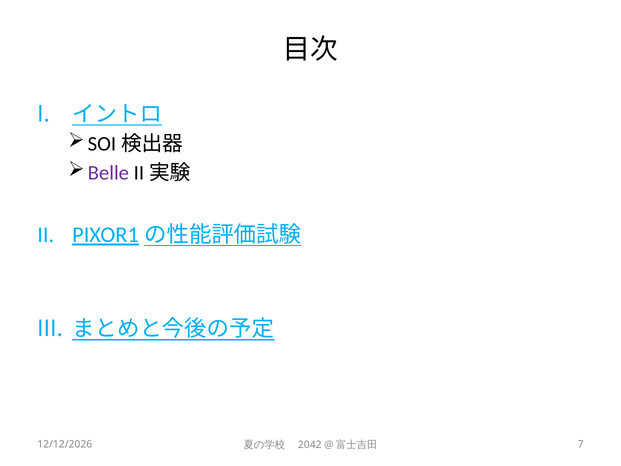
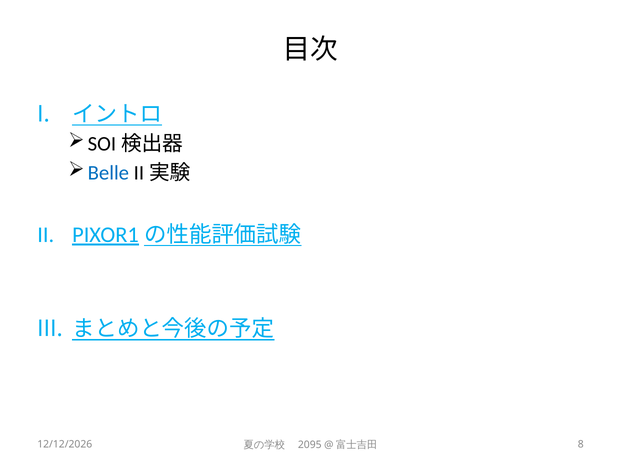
Belle colour: purple -> blue (108, 173)
2042: 2042 -> 2095 (310, 445)
7: 7 -> 8 (581, 444)
